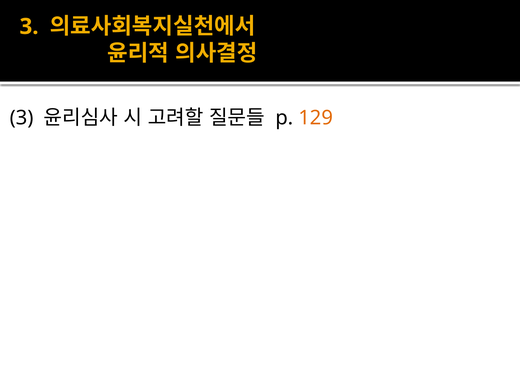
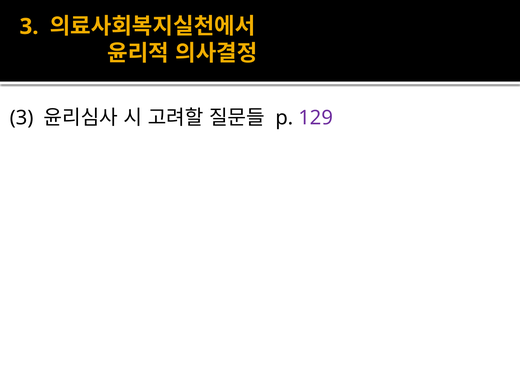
129 colour: orange -> purple (316, 118)
